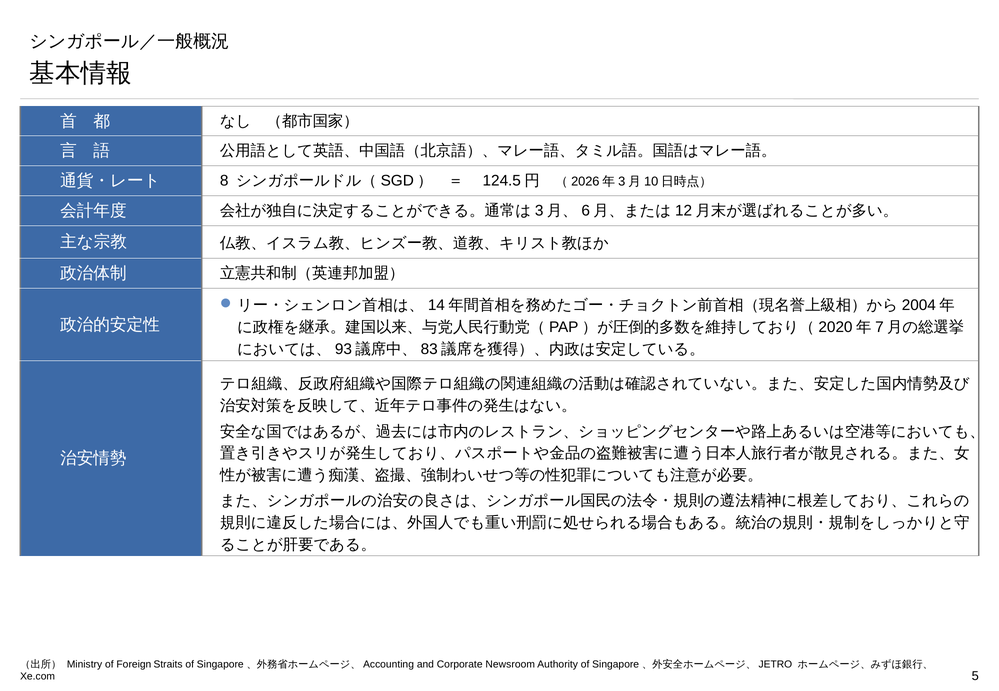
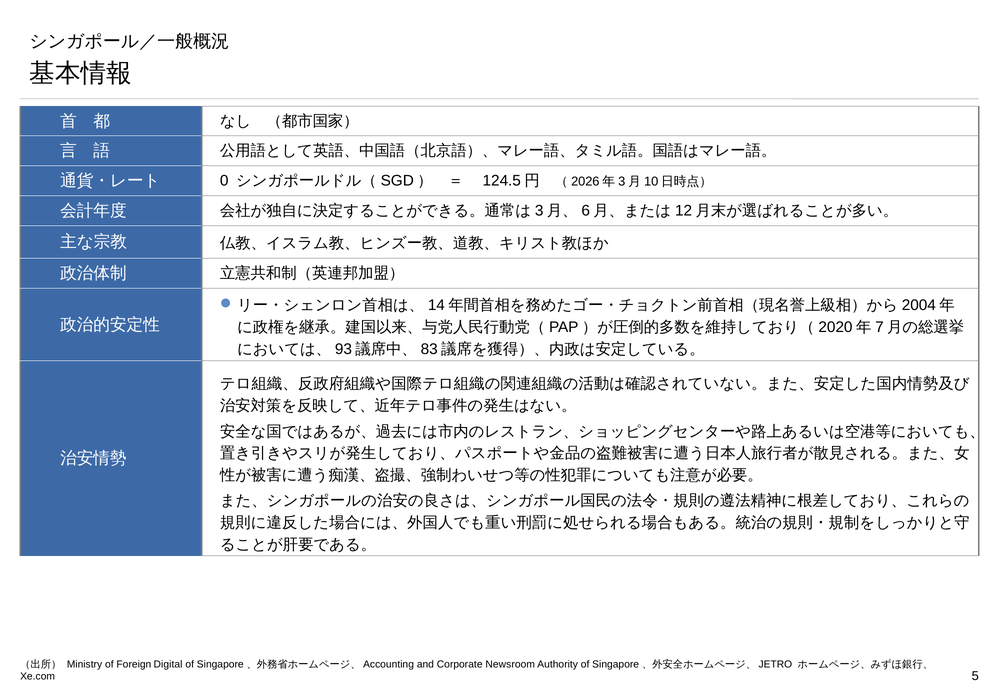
8: 8 -> 0 (224, 181)
Straits: Straits -> Digital (168, 665)
